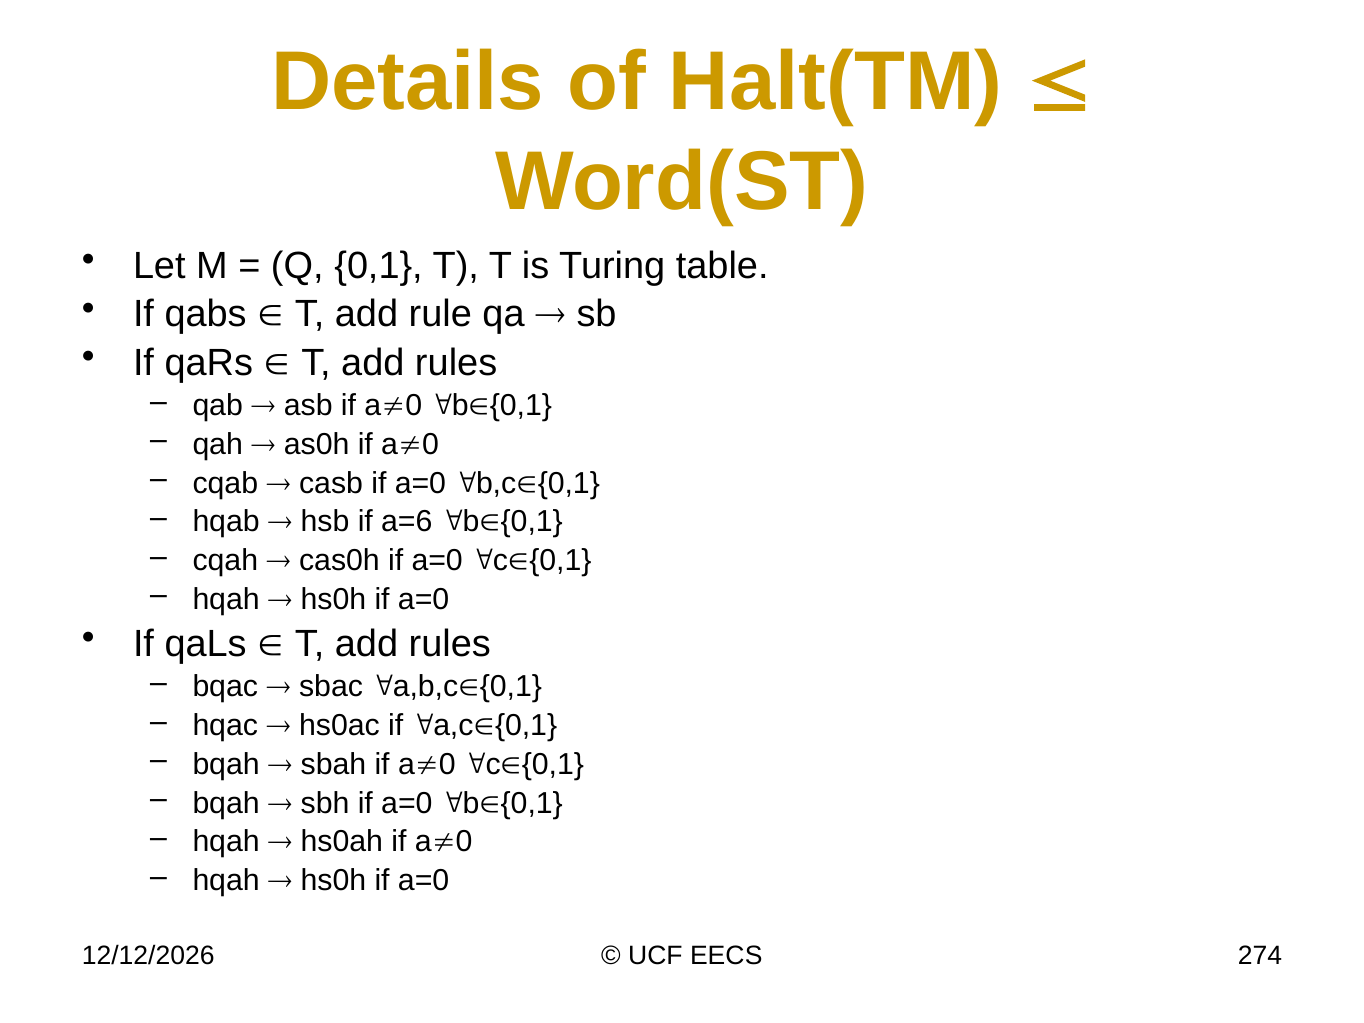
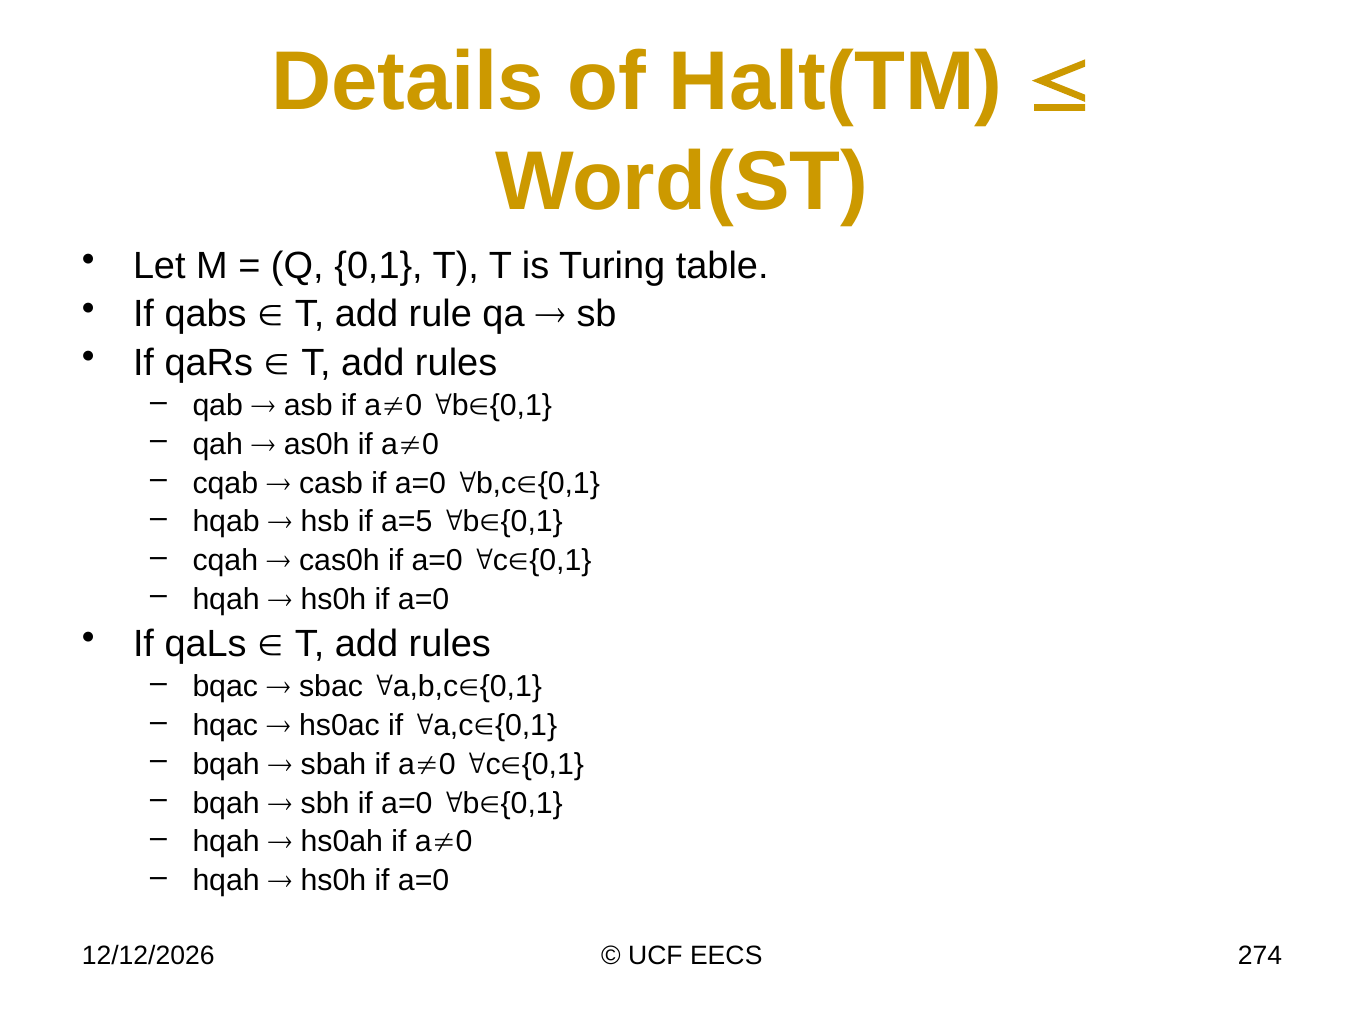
a=6: a=6 -> a=5 (407, 522)
